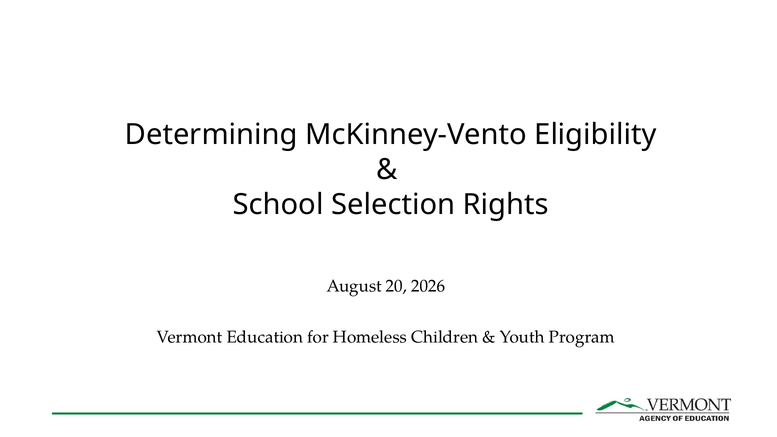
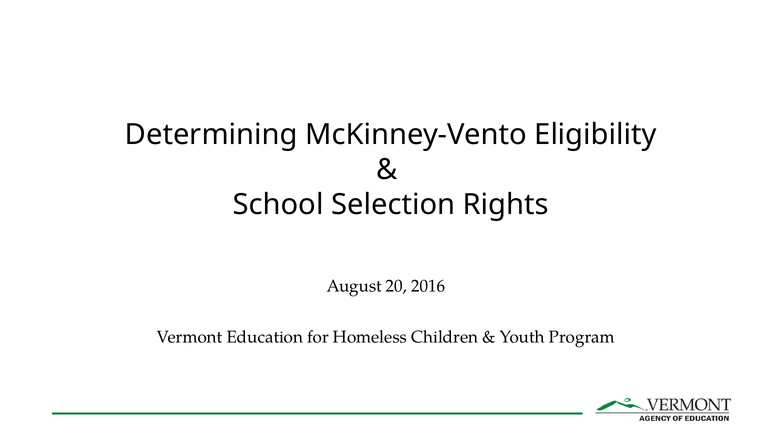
2026: 2026 -> 2016 (428, 286)
